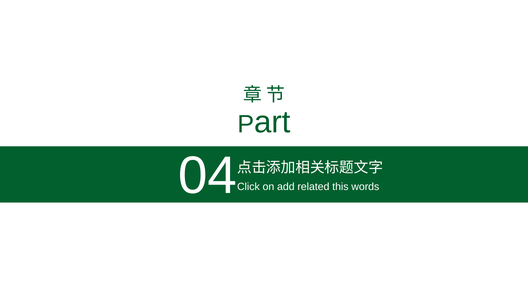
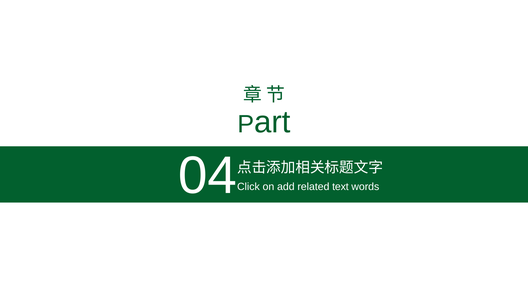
this: this -> text (340, 187)
